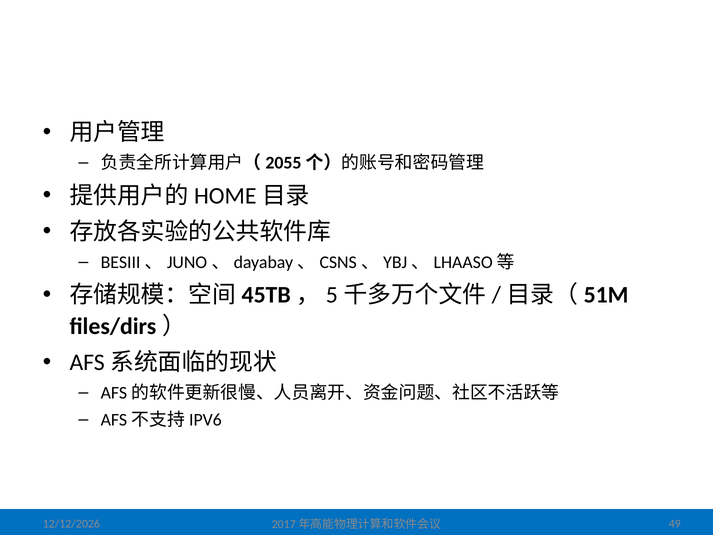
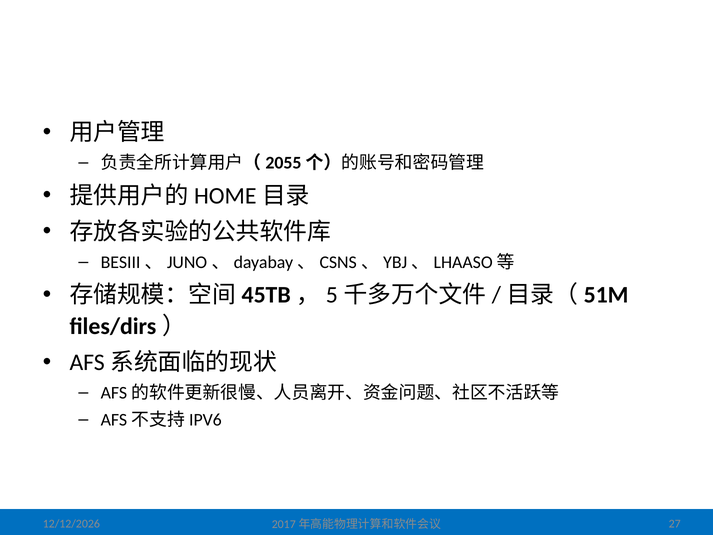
49: 49 -> 27 (675, 524)
